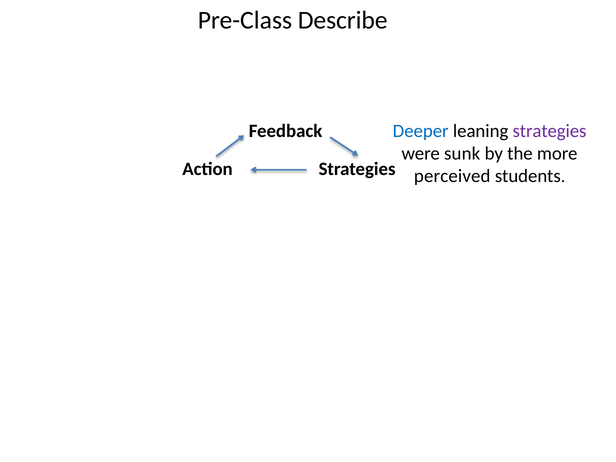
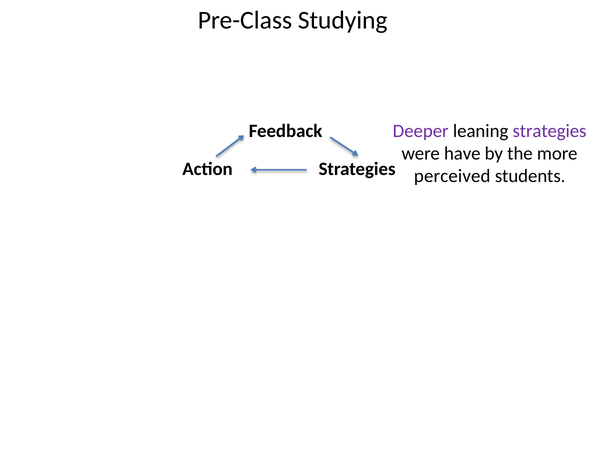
Describe: Describe -> Studying (343, 20)
Deeper colour: blue -> purple (421, 131)
sunk: sunk -> have (462, 153)
